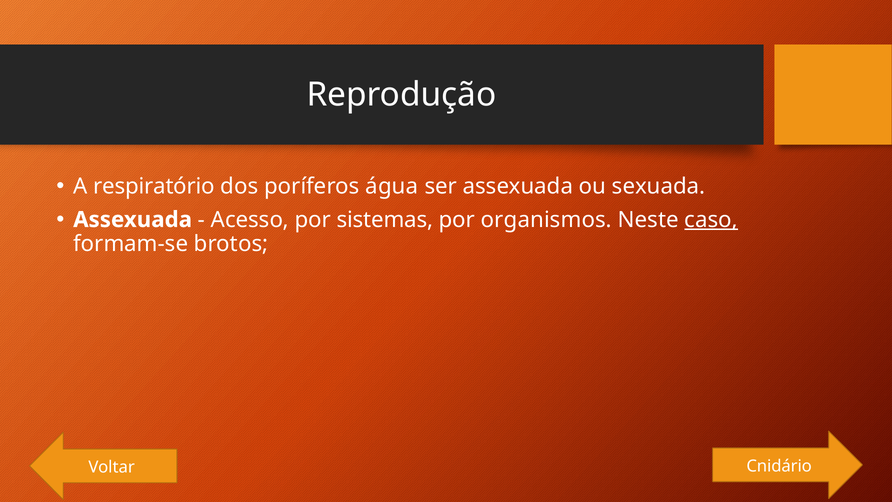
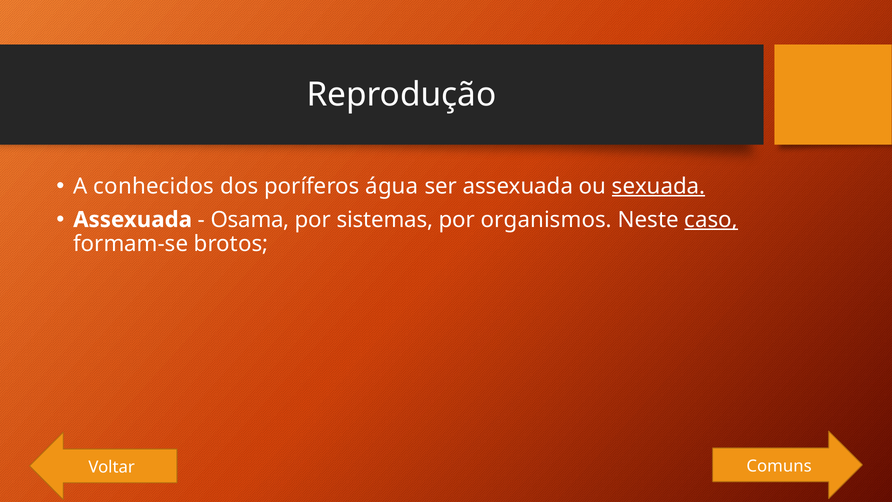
respiratório: respiratório -> conhecidos (154, 186)
sexuada underline: none -> present (659, 186)
Acesso: Acesso -> Osama (250, 220)
Cnidário: Cnidário -> Comuns (779, 466)
